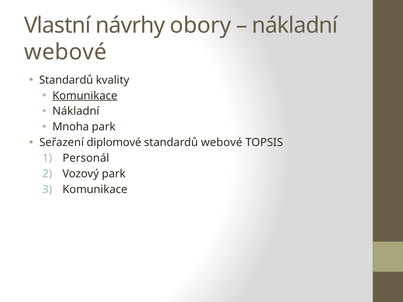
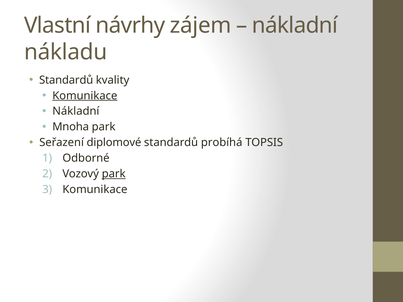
obory: obory -> zájem (201, 25)
webové: webové -> nákladu (66, 52)
standardů webové: webové -> probíhá (222, 143)
Personál: Personál -> Odborné (86, 158)
park underline: none -> present (114, 174)
